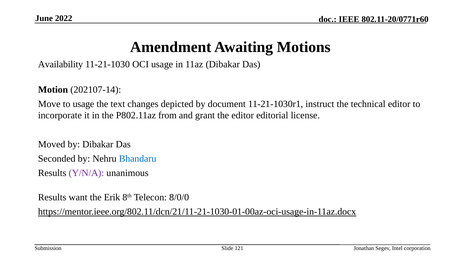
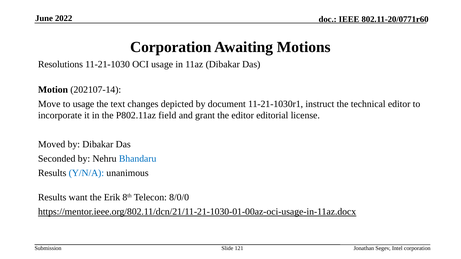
Amendment: Amendment -> Corporation (171, 47)
Availability: Availability -> Resolutions (61, 64)
from: from -> field (167, 116)
Y/N/A colour: purple -> blue (86, 173)
